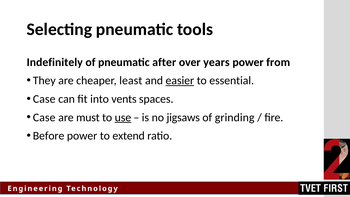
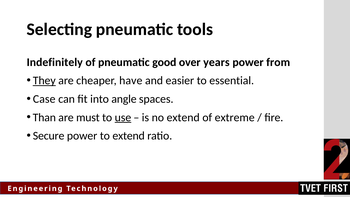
after: after -> good (164, 62)
They underline: none -> present (44, 81)
least: least -> have (131, 81)
easier underline: present -> none (180, 81)
vents: vents -> angle (124, 99)
Case: Case -> Than (44, 117)
no jigsaws: jigsaws -> extend (183, 117)
grinding: grinding -> extreme (235, 117)
Before: Before -> Secure (49, 136)
